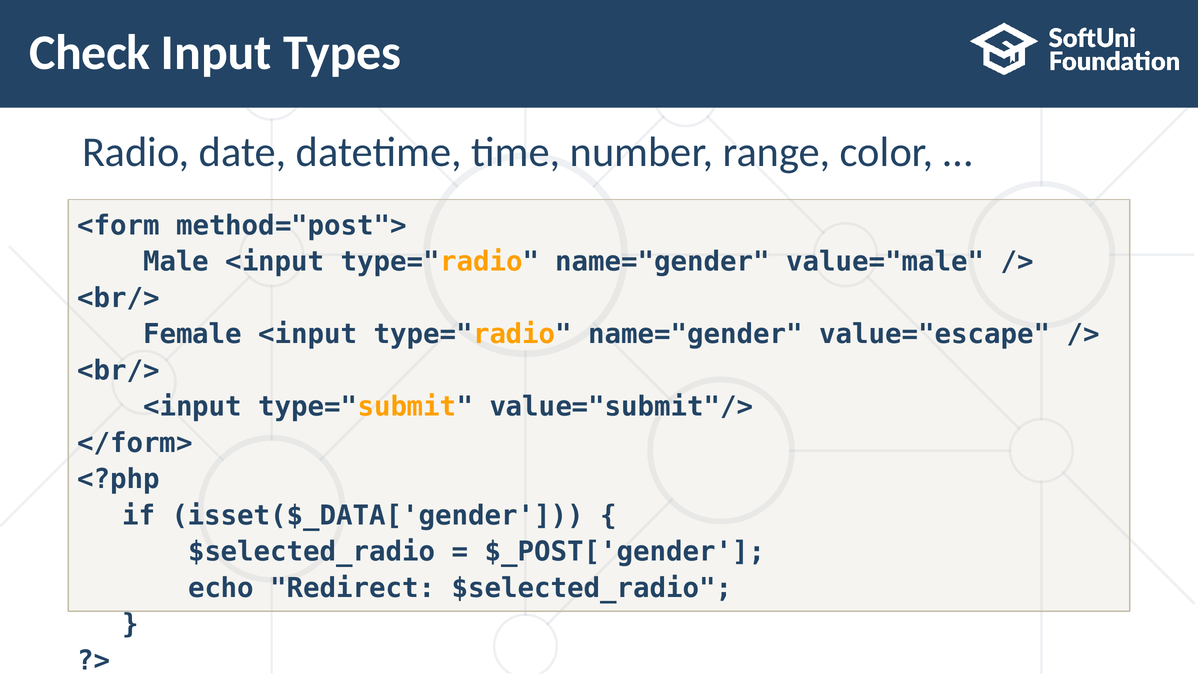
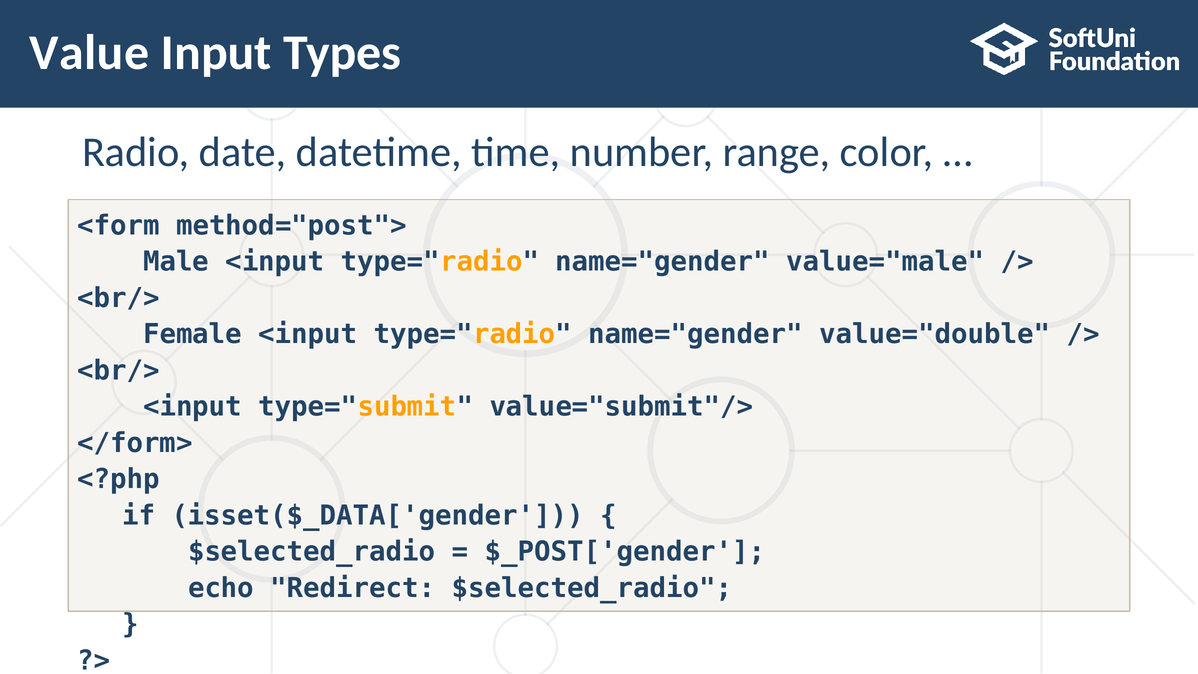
Check: Check -> Value (89, 53)
value="escape: value="escape -> value="double (935, 334)
